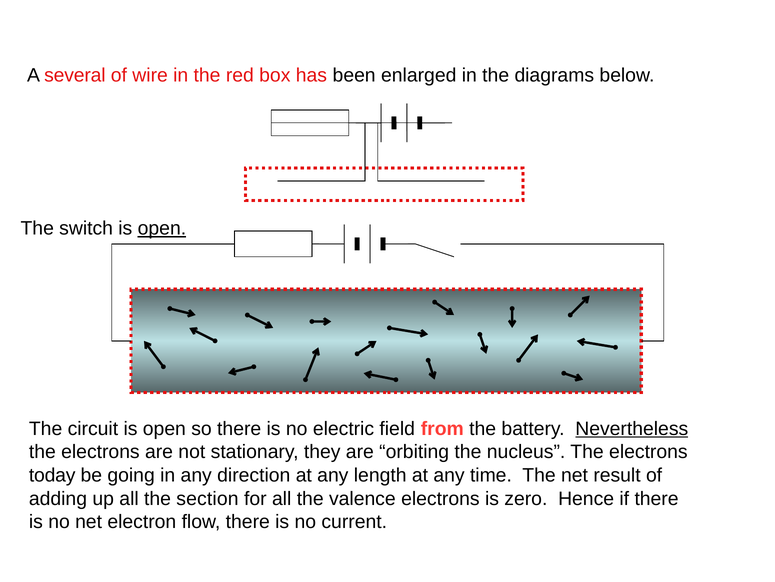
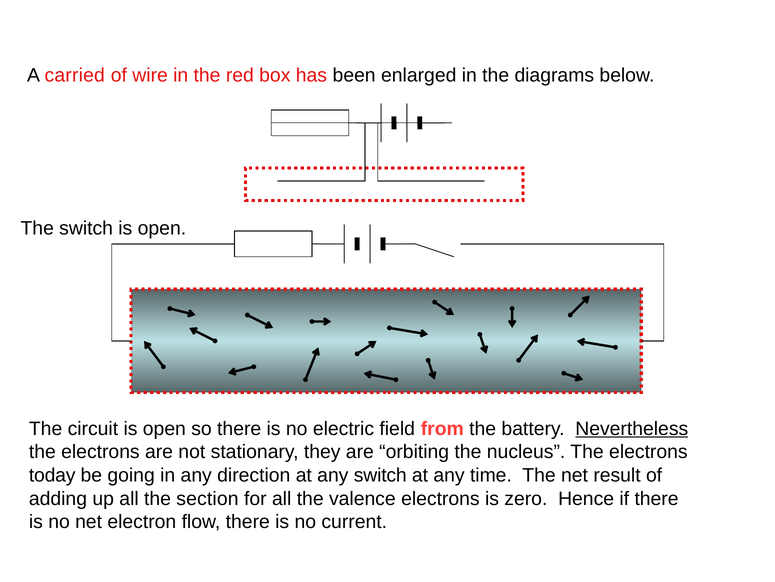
several: several -> carried (75, 75)
open underline: present -> none (162, 228)
any length: length -> switch (380, 475)
